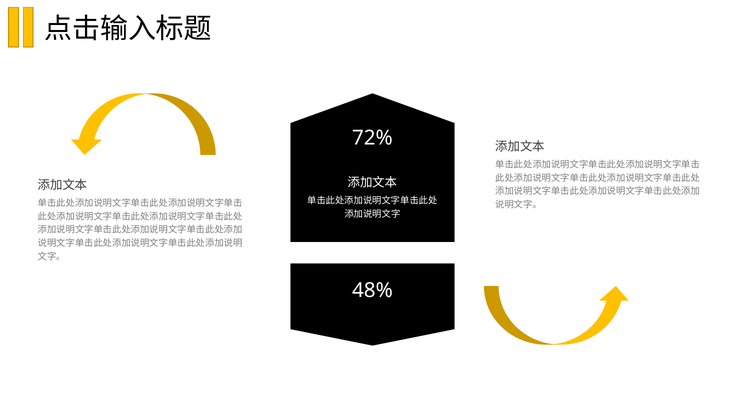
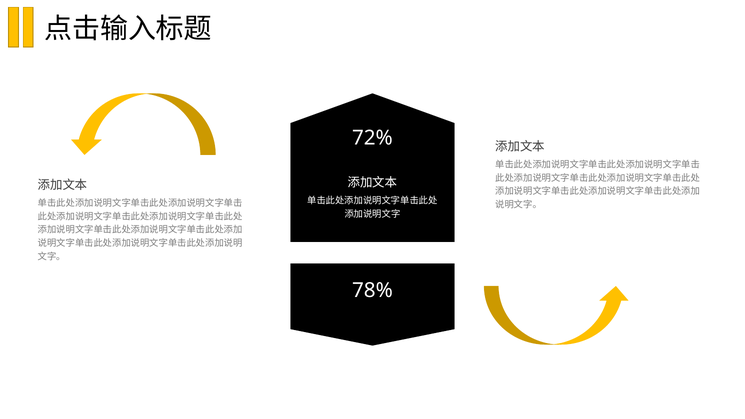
48%: 48% -> 78% (372, 290)
